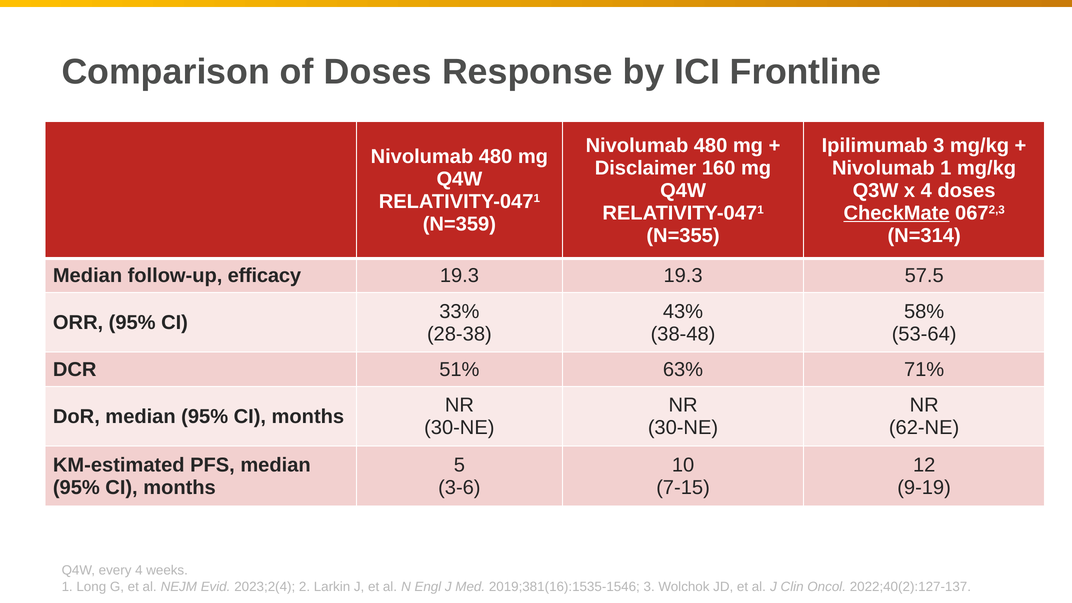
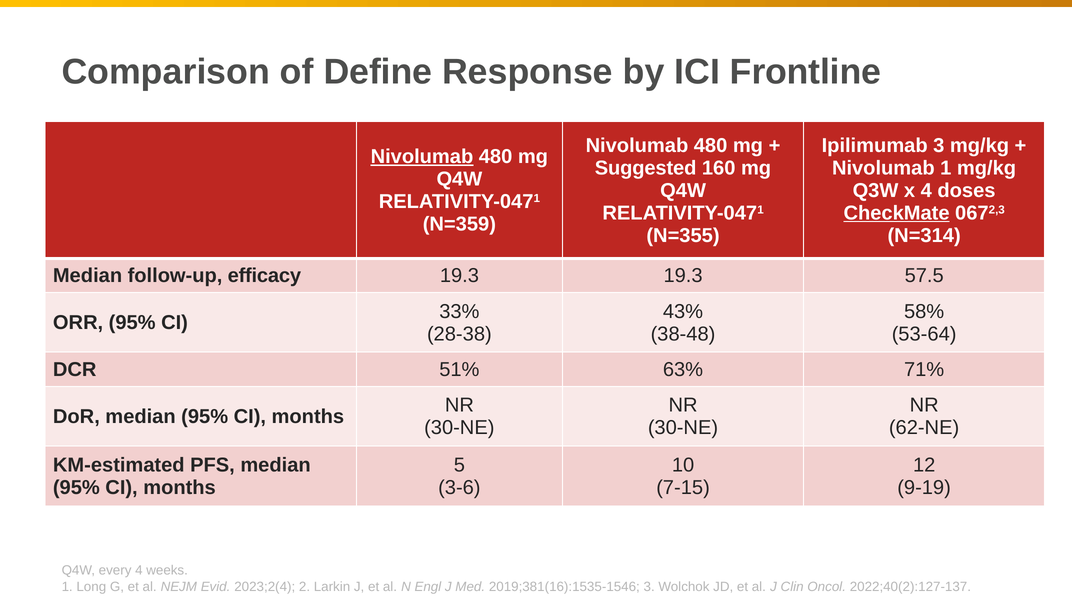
of Doses: Doses -> Define (378, 72)
Nivolumab underline: none -> present (422, 157)
Disclaimer: Disclaimer -> Suggested (646, 168)
